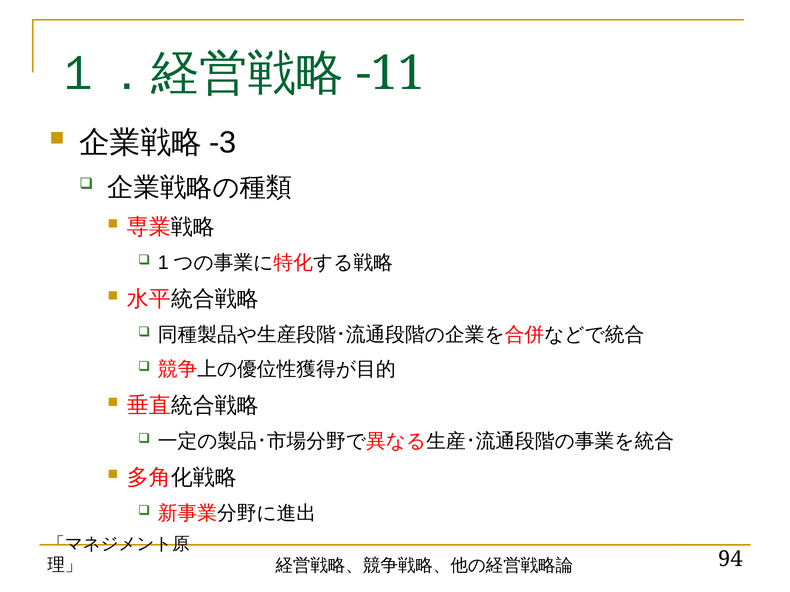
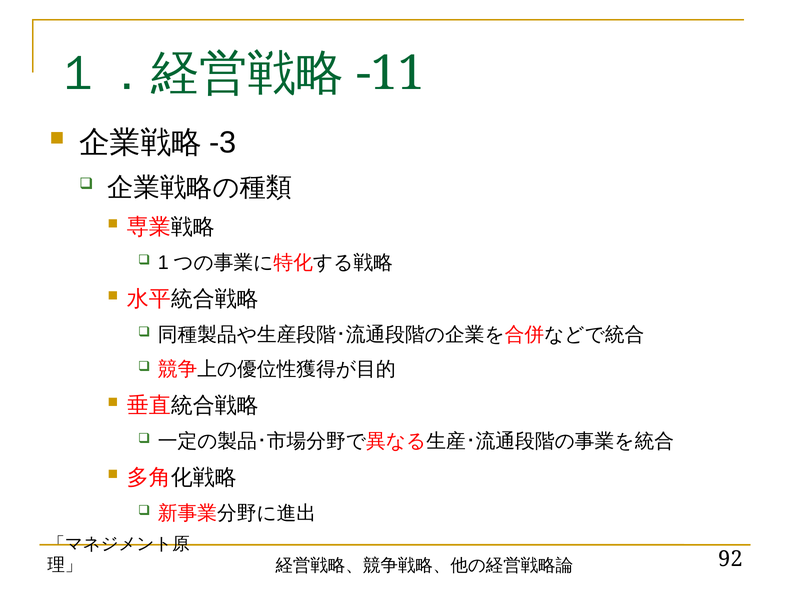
94: 94 -> 92 (730, 560)
